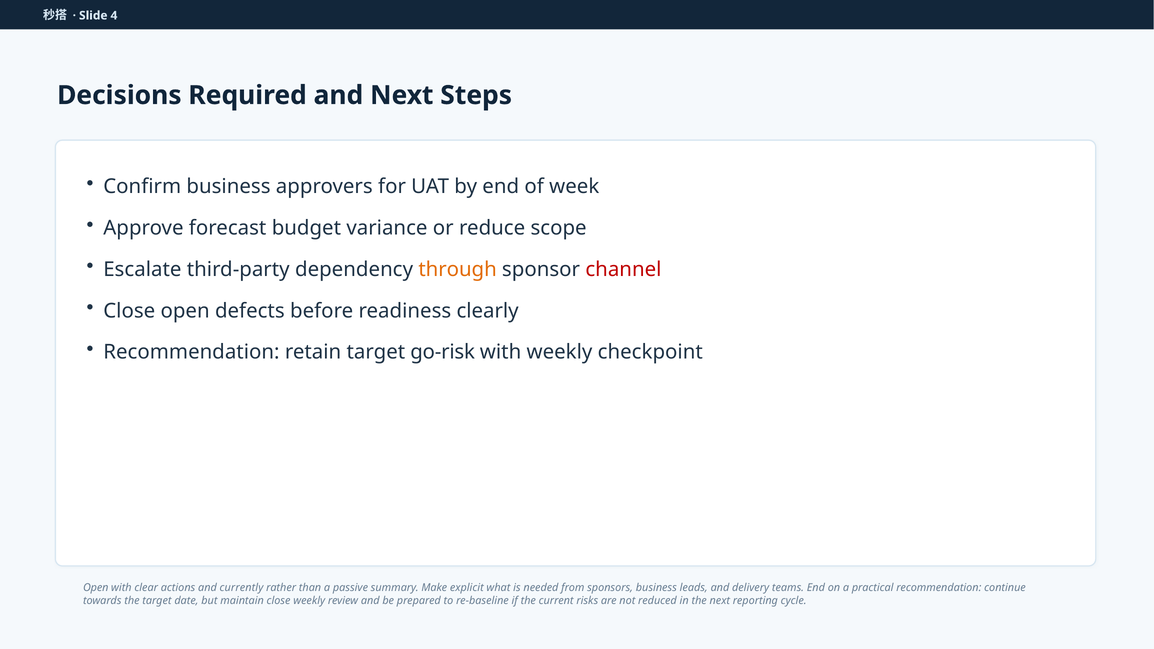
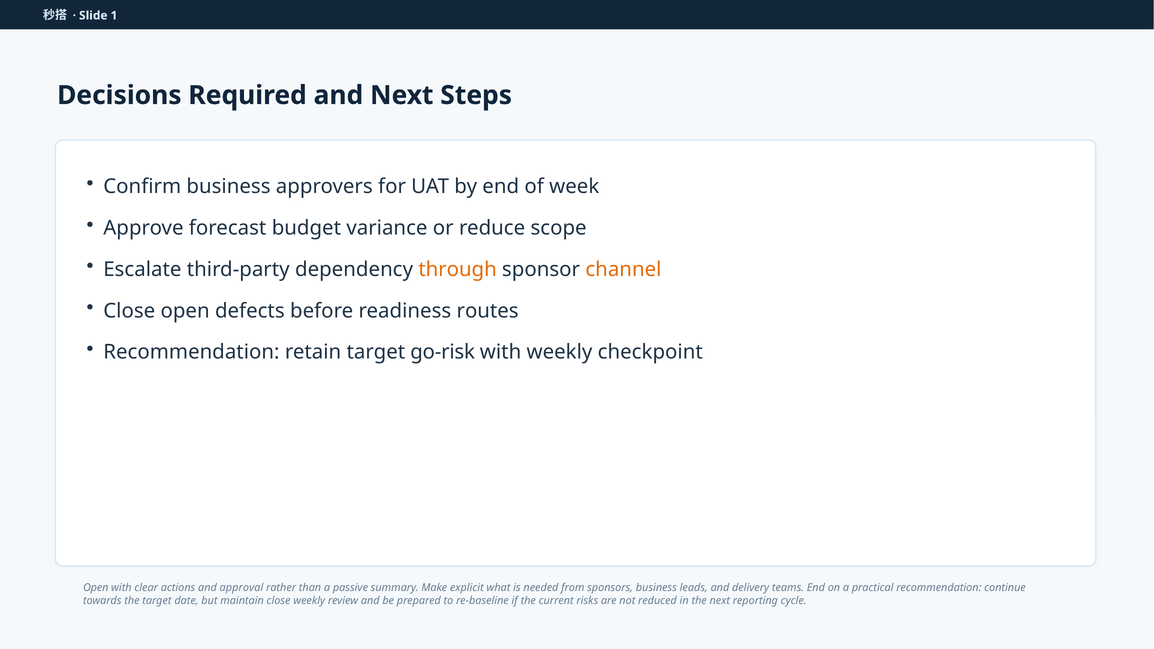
4: 4 -> 1 (114, 16)
channel colour: red -> orange (623, 269)
clearly: clearly -> routes (488, 311)
currently: currently -> approval (241, 588)
